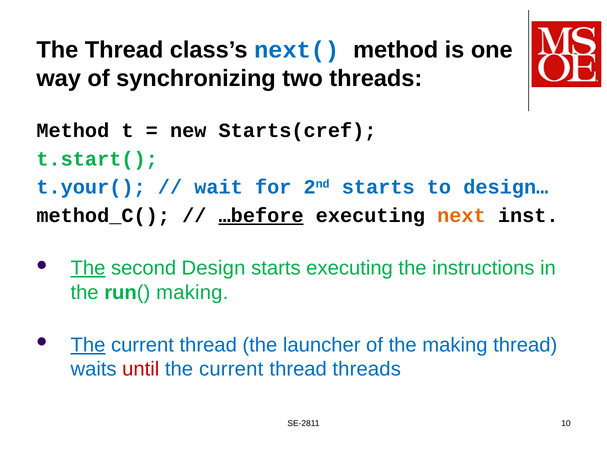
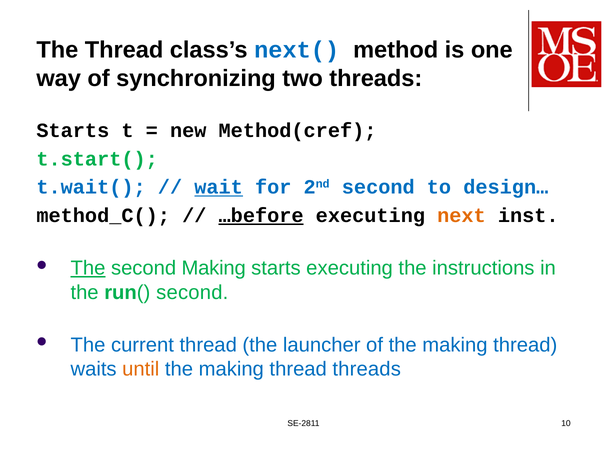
Method: Method -> Starts (73, 131)
Starts(cref: Starts(cref -> Method(cref (298, 131)
t.your(: t.your( -> t.wait( (91, 187)
wait underline: none -> present (219, 187)
2nd starts: starts -> second (378, 187)
second Design: Design -> Making (214, 268)
run( making: making -> second (192, 293)
The underline: present -> none (88, 345)
until colour: red -> orange (141, 369)
current: current -> making (231, 369)
